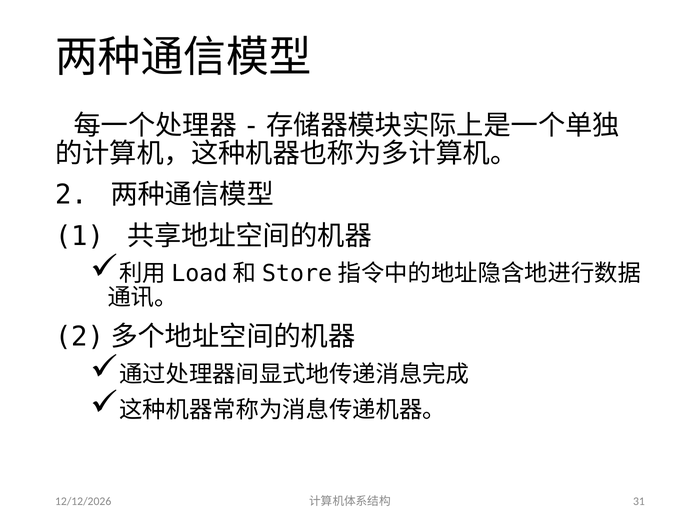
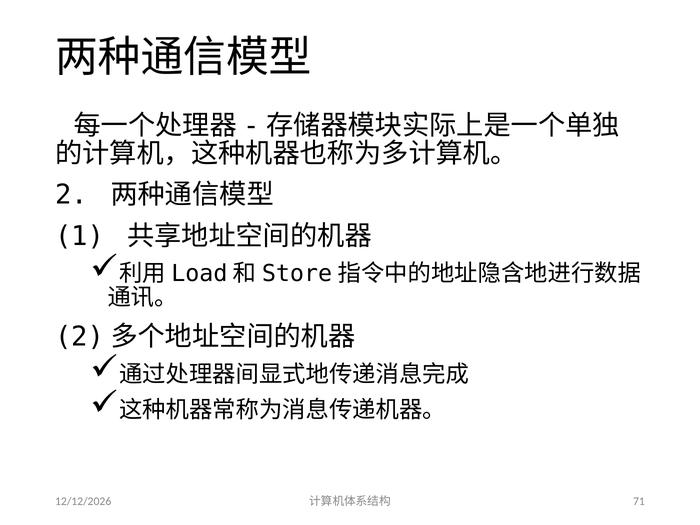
31: 31 -> 71 (639, 501)
